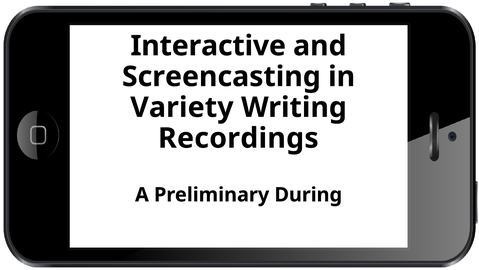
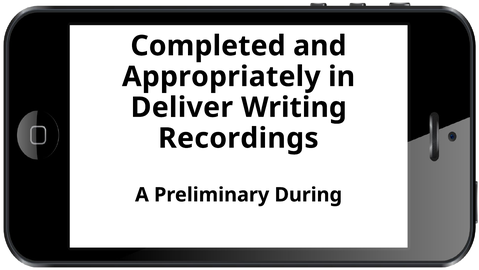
Interactive: Interactive -> Completed (208, 46)
Screencasting: Screencasting -> Appropriately (221, 77)
Variety: Variety -> Deliver (182, 107)
